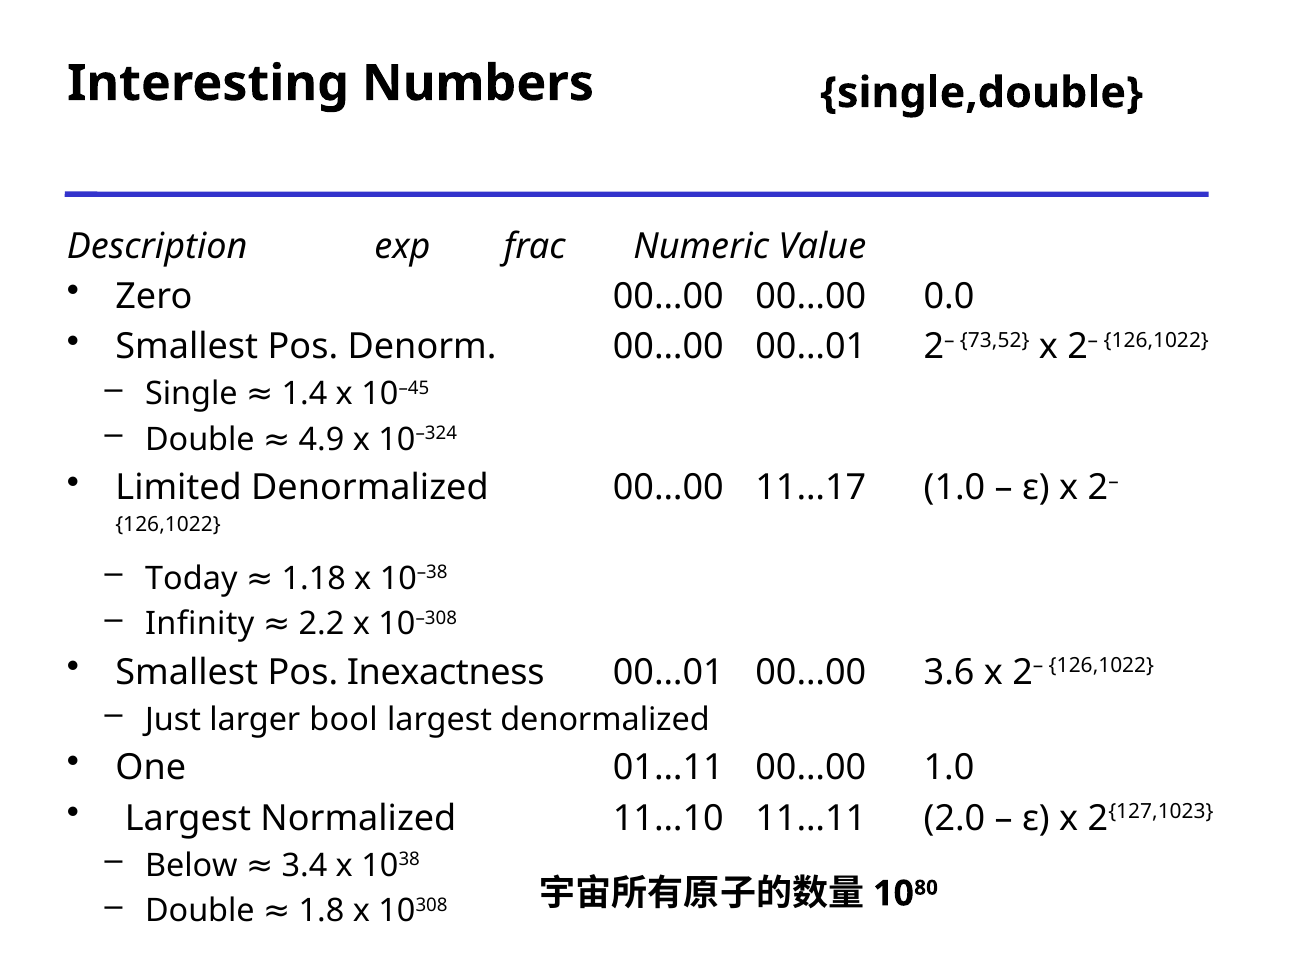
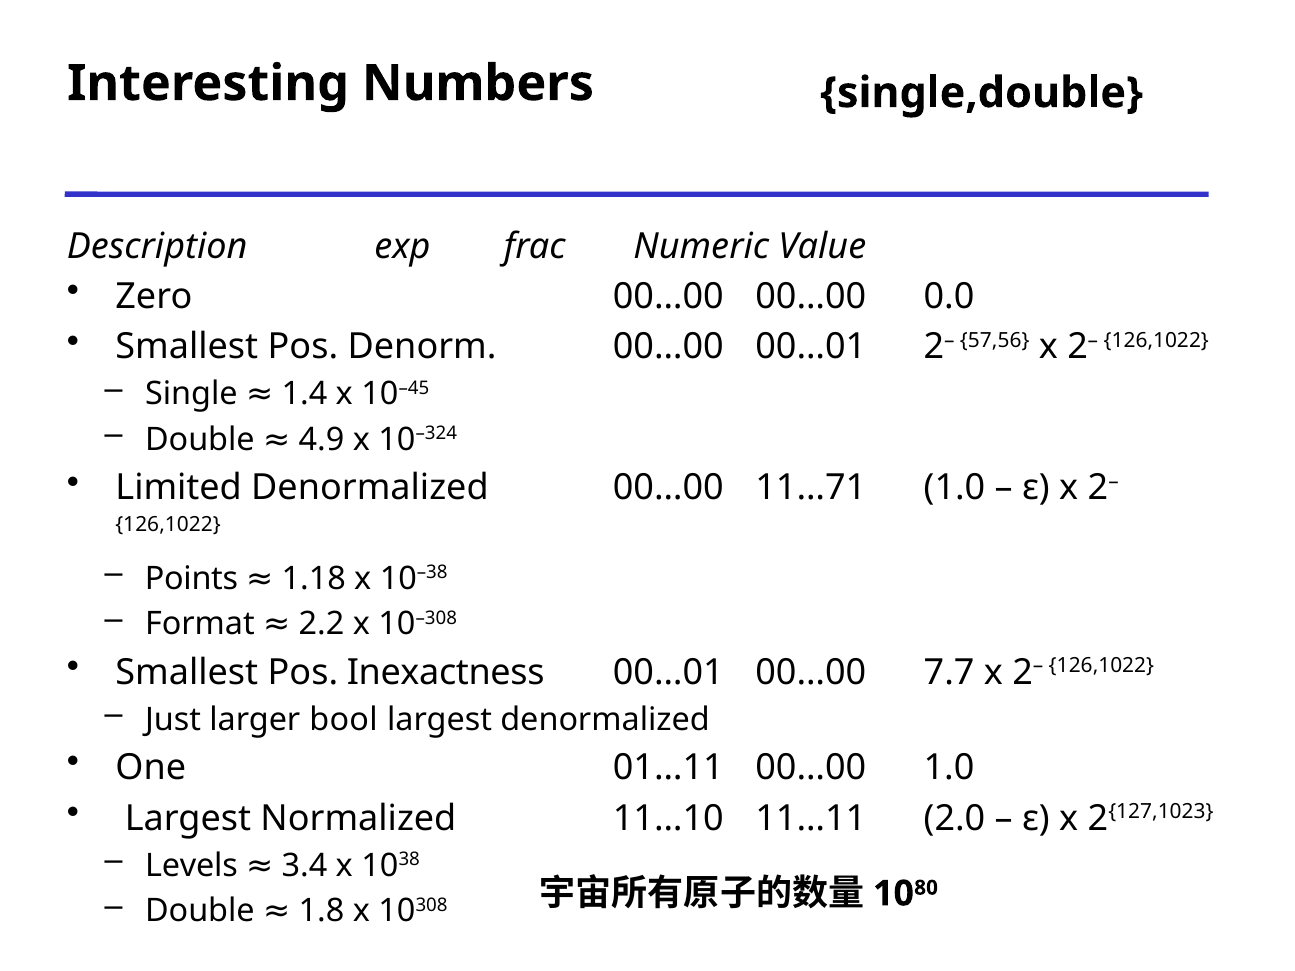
73,52: 73,52 -> 57,56 (995, 341)
11…17: 11…17 -> 11…71 (811, 488)
Today: Today -> Points (192, 579)
Infinity: Infinity -> Format (200, 624)
3.6: 3.6 -> 7.7 (949, 672)
Below: Below -> Levels (191, 866)
